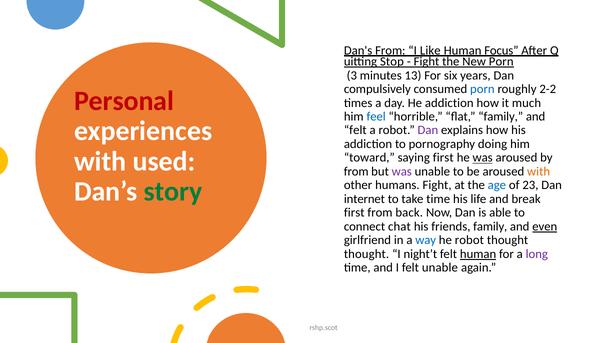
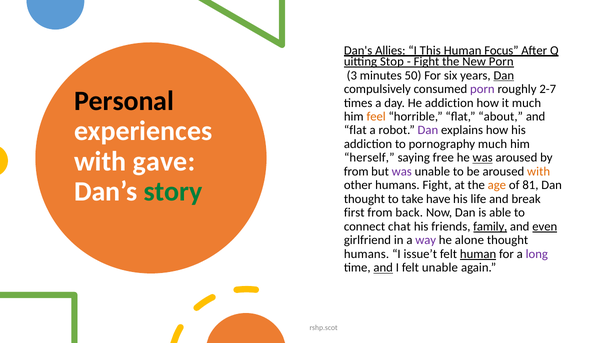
Dan's From: From -> Allies (390, 50)
Like: Like -> This (430, 50)
13: 13 -> 50 (413, 75)
Dan underline: none -> present (504, 75)
porn colour: blue -> purple (482, 89)
2-2: 2-2 -> 2-7 (548, 89)
Personal colour: red -> black (124, 101)
feel colour: blue -> orange (376, 117)
flat family: family -> about (501, 117)
felt: felt -> flat (355, 130)
pornography doing: doing -> much (493, 144)
used: used -> gave (164, 162)
toward: toward -> herself (369, 158)
saying first: first -> free (443, 158)
age colour: blue -> orange (497, 185)
23: 23 -> 81 (530, 185)
internet: internet -> thought (364, 199)
take time: time -> have (438, 199)
family underline: none -> present (490, 227)
way colour: blue -> purple (426, 240)
he robot: robot -> alone (469, 240)
thought: thought -> humans (366, 254)
night’t: night’t -> issue’t (420, 254)
and underline: none -> present (383, 268)
